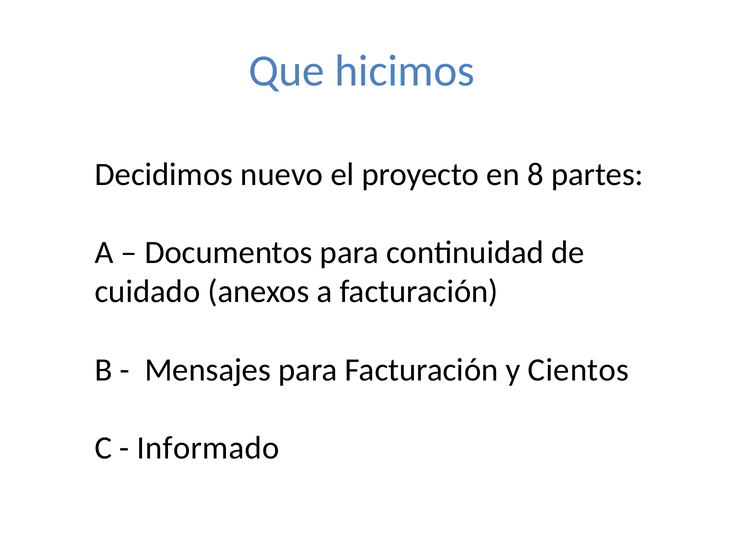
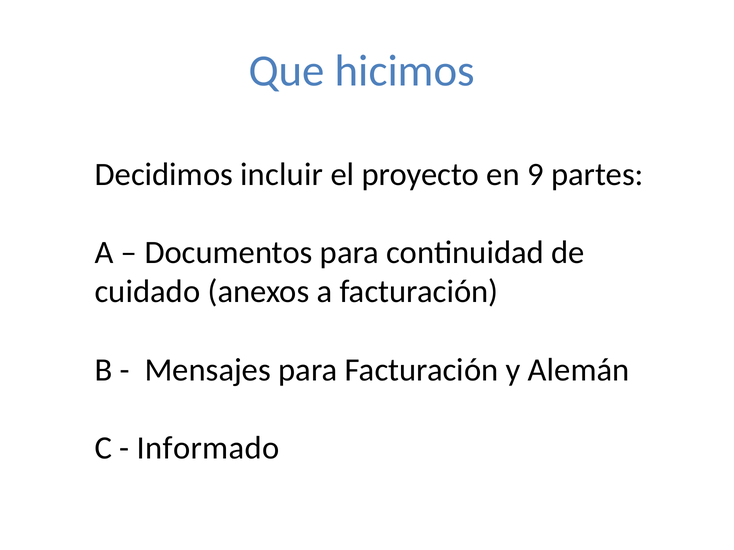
nuevo: nuevo -> incluir (282, 174)
8: 8 -> 9 (535, 174)
Cientos: Cientos -> Alemán (579, 370)
